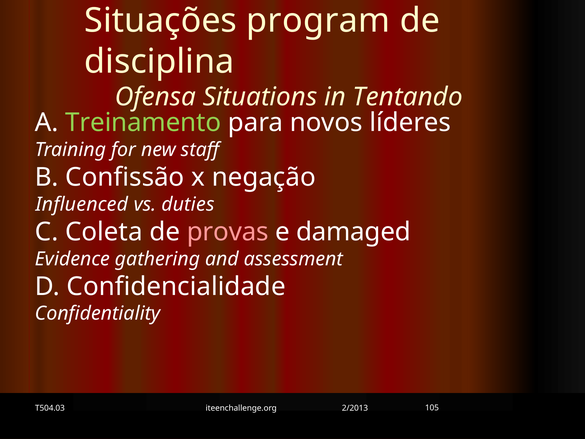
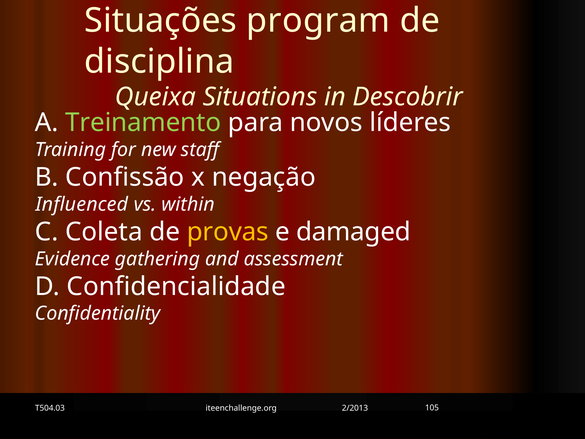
Ofensa: Ofensa -> Queixa (155, 97)
Tentando: Tentando -> Descobrir (408, 97)
duties: duties -> within (188, 204)
provas colour: pink -> yellow (228, 232)
